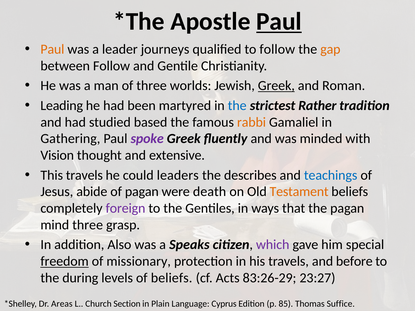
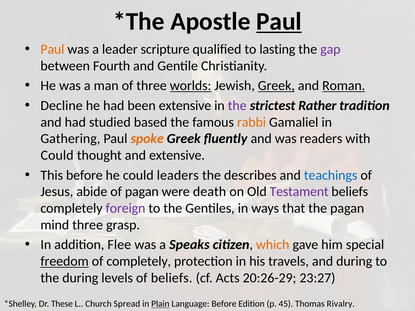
journeys: journeys -> scripture (165, 49)
to follow: follow -> lasting (277, 49)
gap colour: orange -> purple (330, 49)
between Follow: Follow -> Fourth (112, 66)
worlds underline: none -> present (191, 86)
Roman underline: none -> present (344, 86)
Leading: Leading -> Decline (62, 106)
been martyred: martyred -> extensive (185, 106)
the colour: blue -> purple (237, 106)
spoke colour: purple -> orange (147, 139)
minded: minded -> readers (321, 139)
Vision: Vision -> Could (57, 155)
This travels: travels -> before (84, 175)
Testament colour: orange -> purple (299, 192)
Also: Also -> Flee (119, 245)
which colour: purple -> orange (273, 245)
of missionary: missionary -> completely (139, 262)
and before: before -> during (354, 262)
83:26-29: 83:26-29 -> 20:26-29 (270, 278)
Areas: Areas -> These (62, 304)
Section: Section -> Spread (127, 304)
Plain underline: none -> present (160, 304)
Language Cyprus: Cyprus -> Before (224, 304)
85: 85 -> 45 (286, 304)
Suffice: Suffice -> Rivalry (341, 304)
